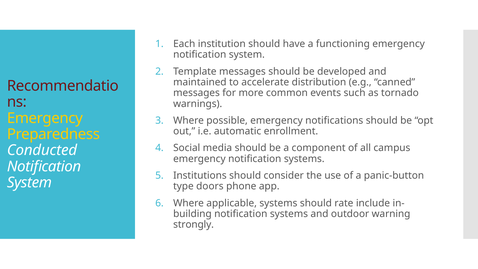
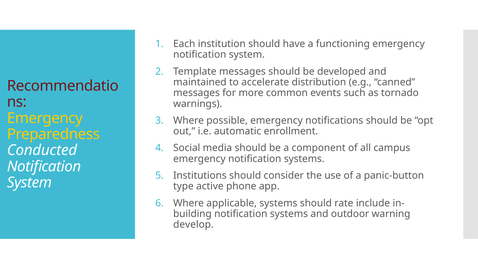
doors: doors -> active (210, 186)
strongly: strongly -> develop (193, 224)
